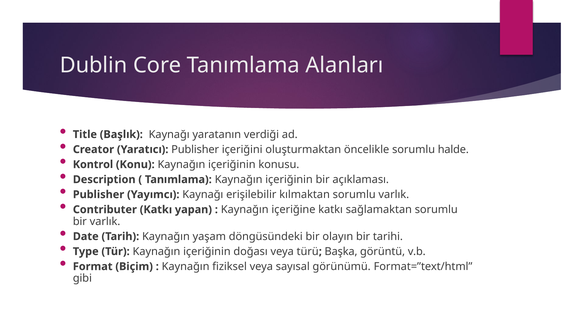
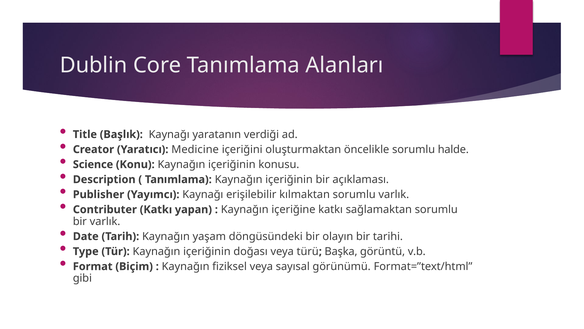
Yaratıcı Publisher: Publisher -> Medicine (195, 149)
Kontrol: Kontrol -> Science (93, 164)
